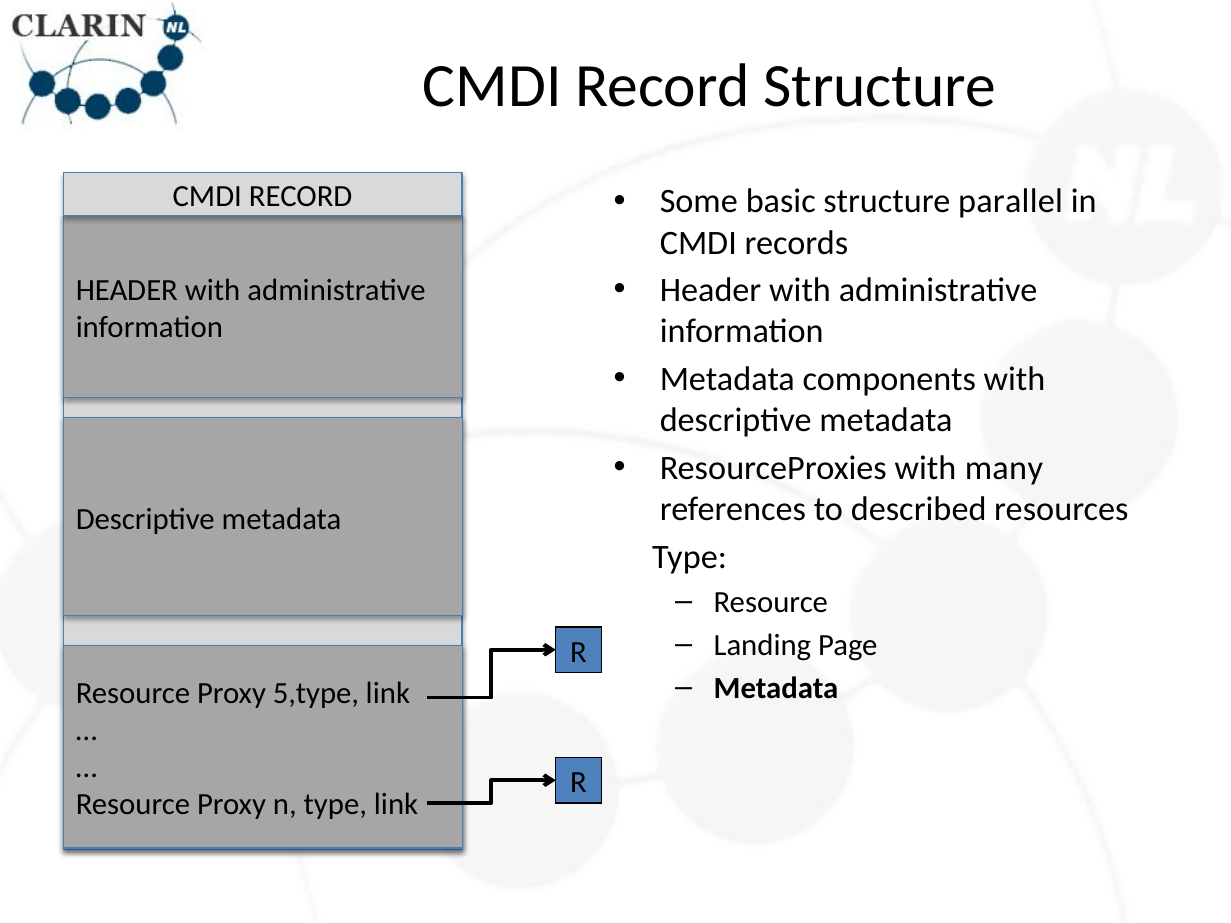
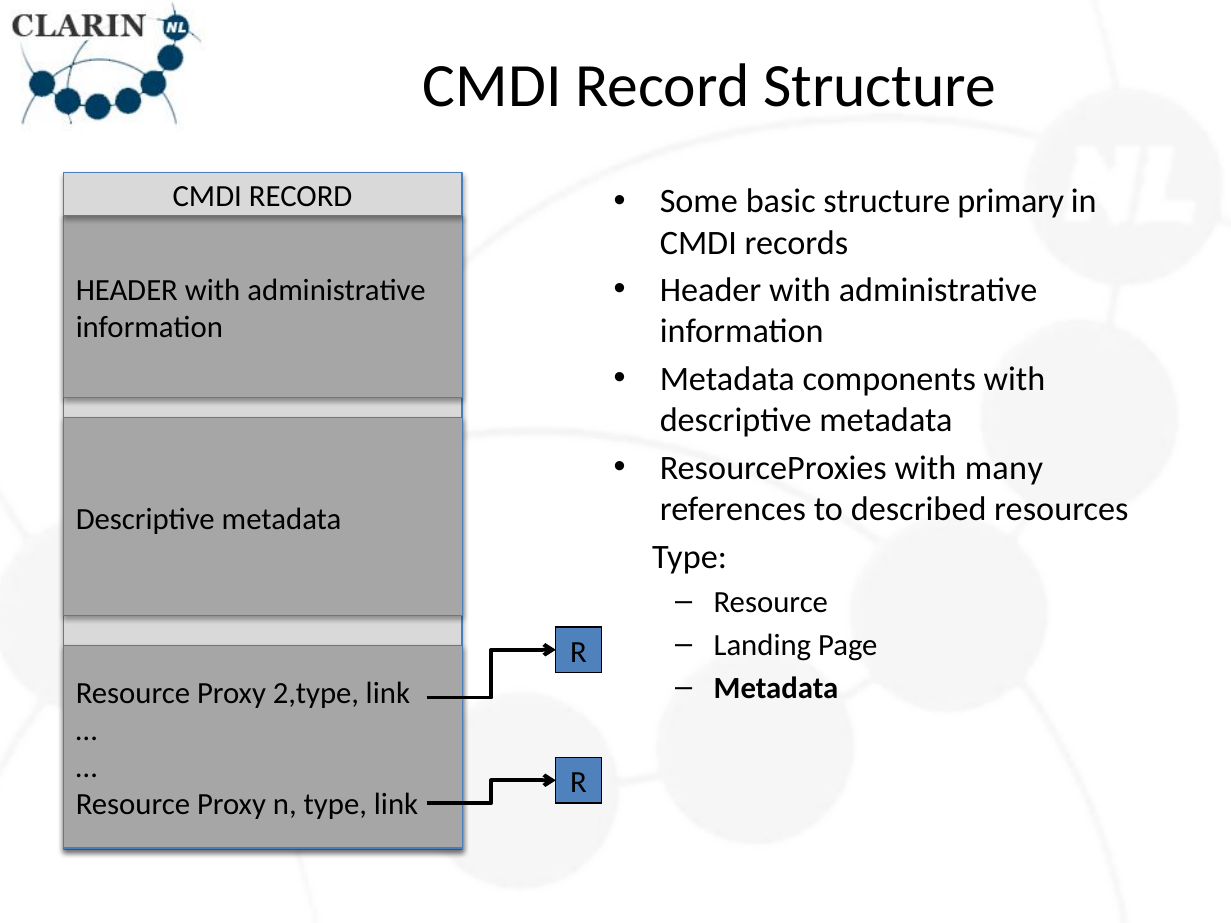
parallel: parallel -> primary (1011, 202)
5,type: 5,type -> 2,type (316, 694)
